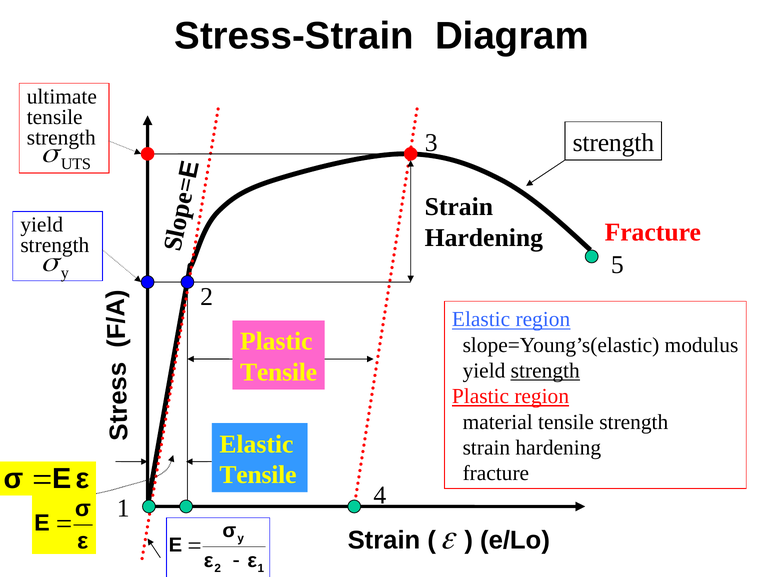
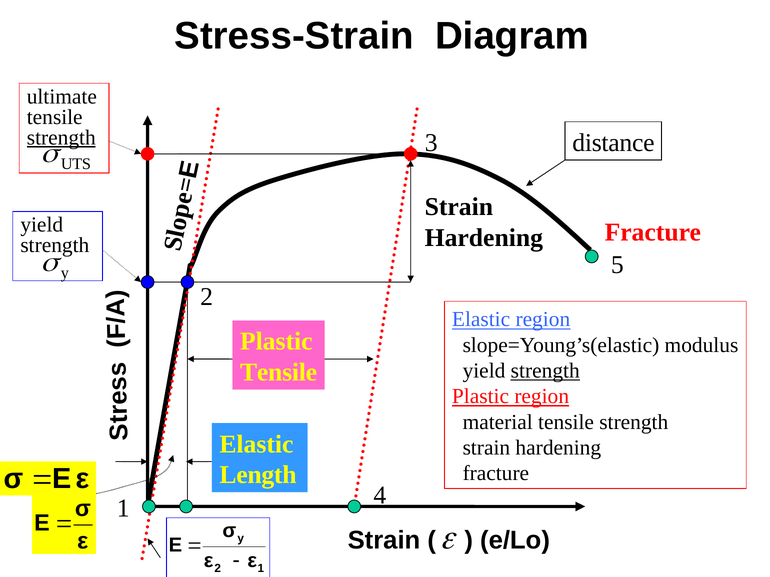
strength underline: none -> present (61, 138)
strength: strength -> distance (613, 143)
Tensile: Tensile -> Length (258, 475)
